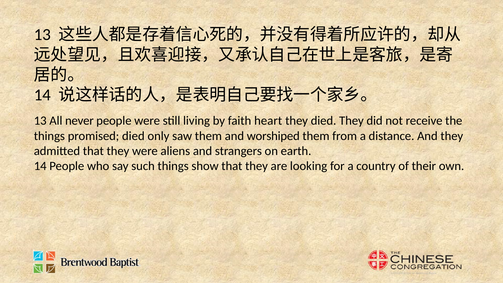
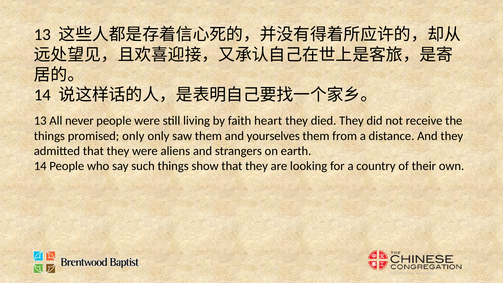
promised died: died -> only (133, 136)
worshiped: worshiped -> yourselves (273, 136)
